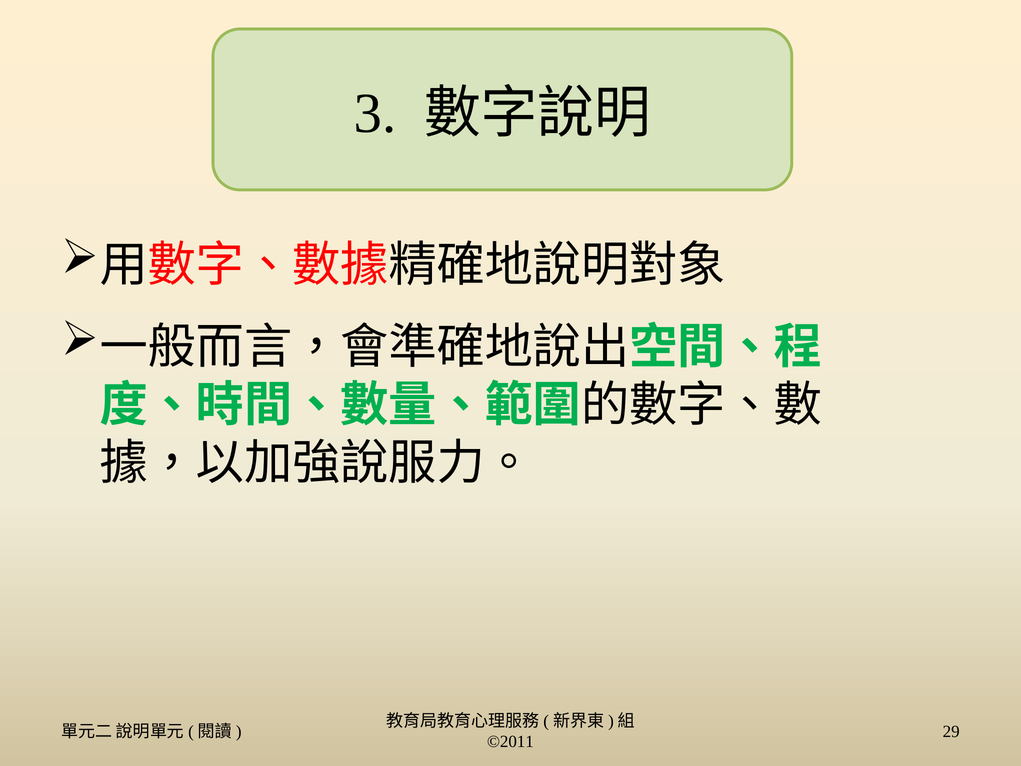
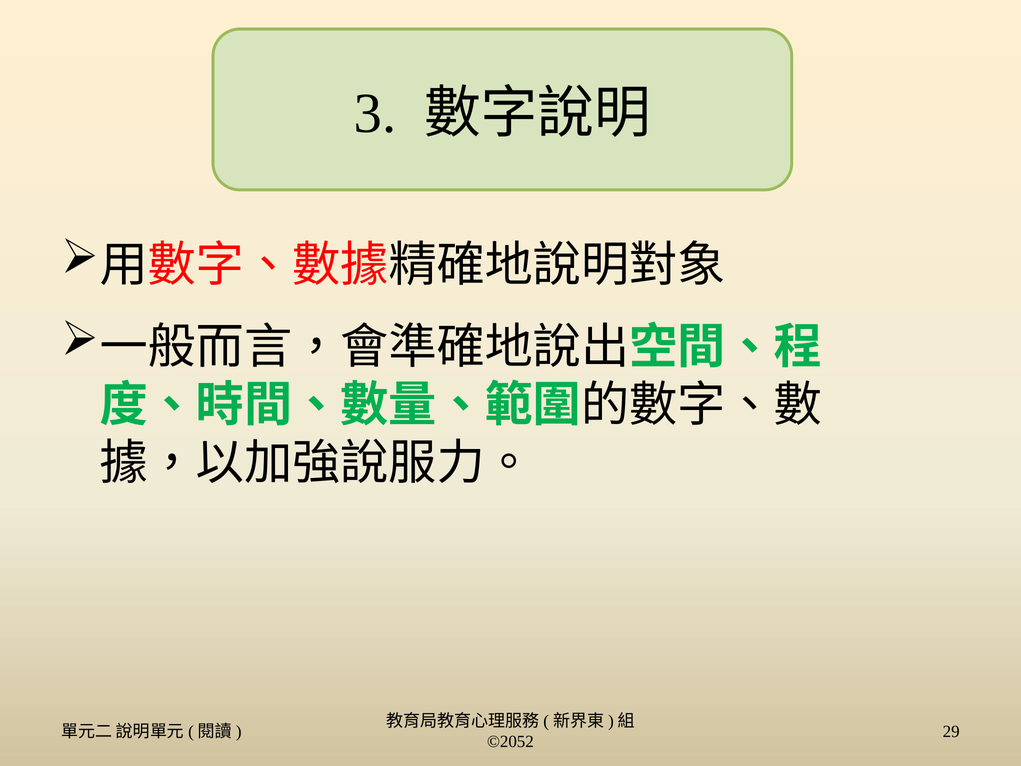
©2011: ©2011 -> ©2052 (510, 741)
